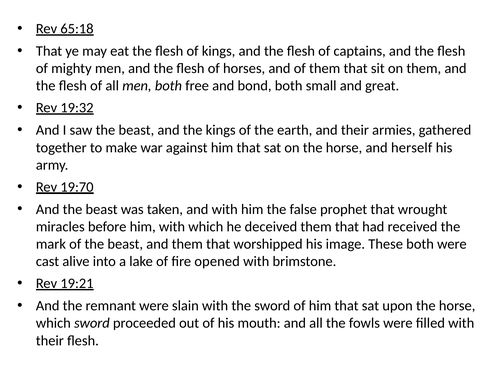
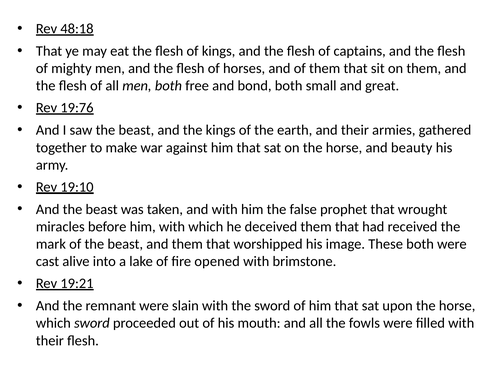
65:18: 65:18 -> 48:18 (77, 29)
19:32: 19:32 -> 19:76 (77, 108)
herself: herself -> beauty (412, 148)
19:70: 19:70 -> 19:10 (77, 187)
